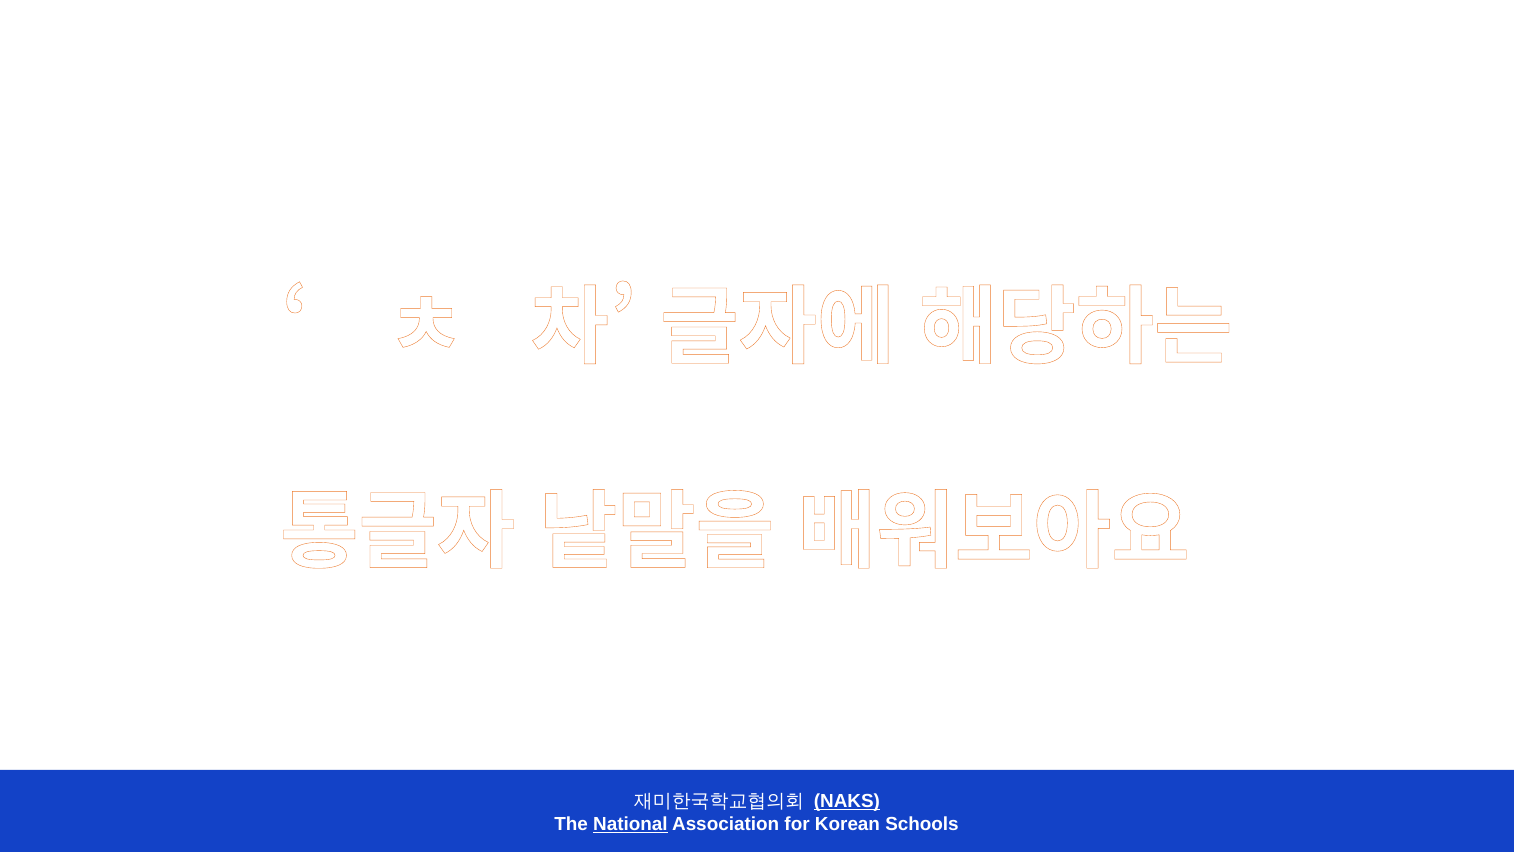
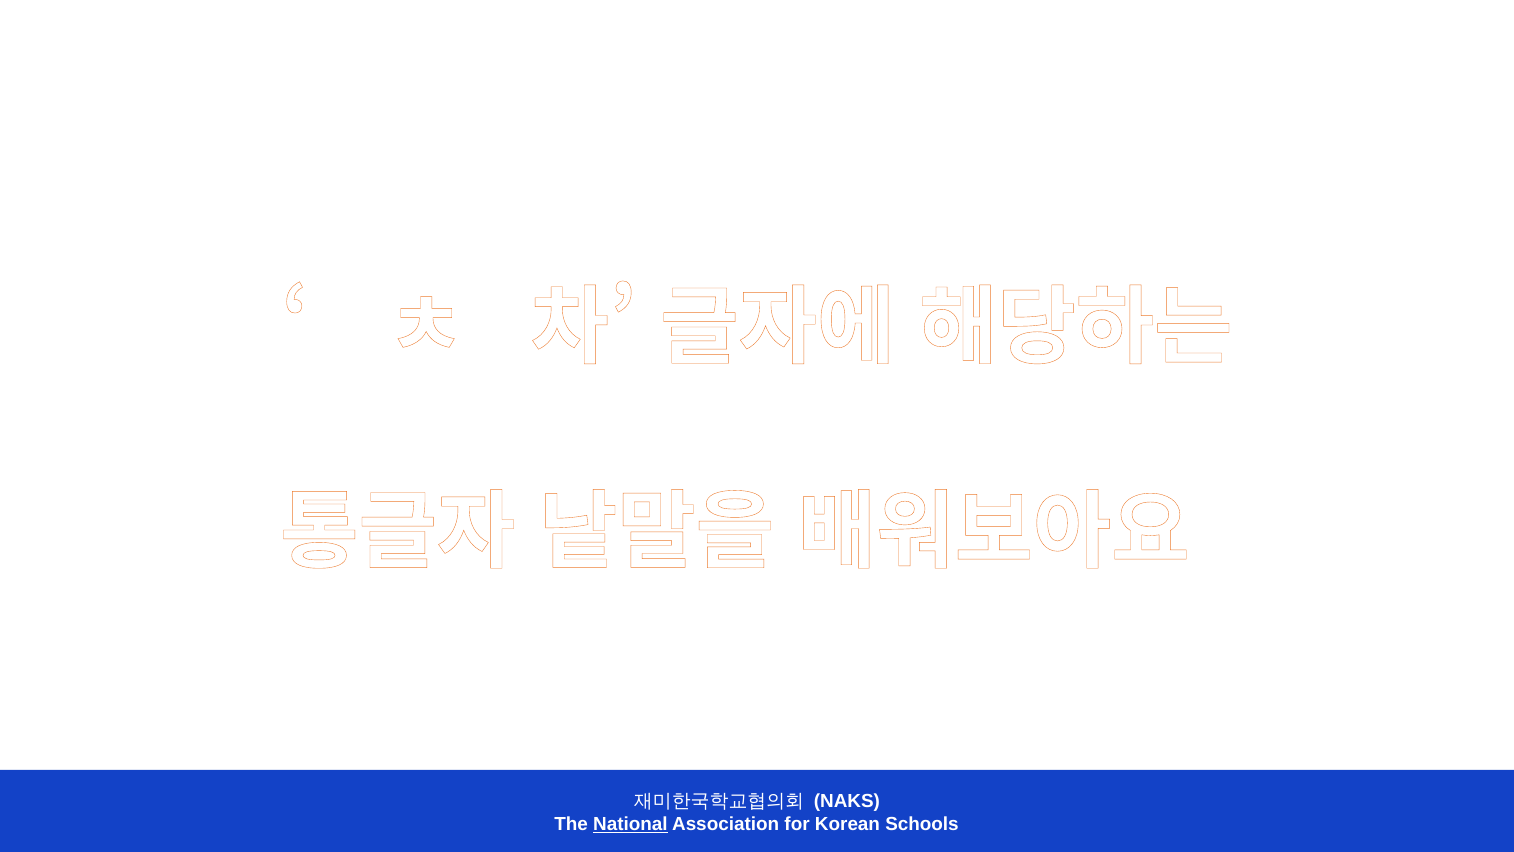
NAKS underline: present -> none (847, 801)
